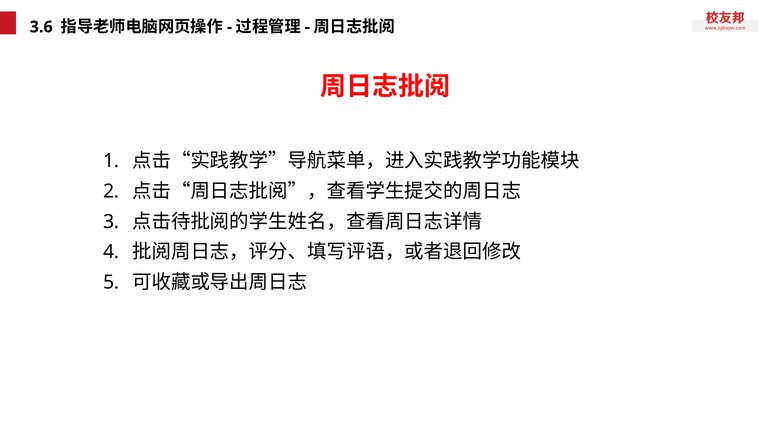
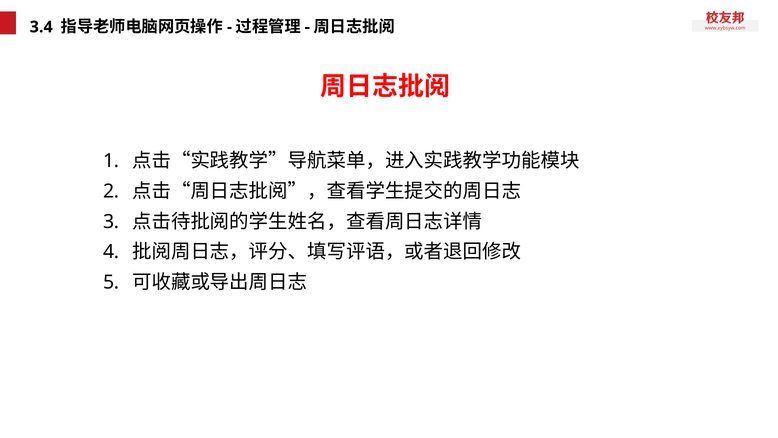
3.6: 3.6 -> 3.4 (41, 27)
